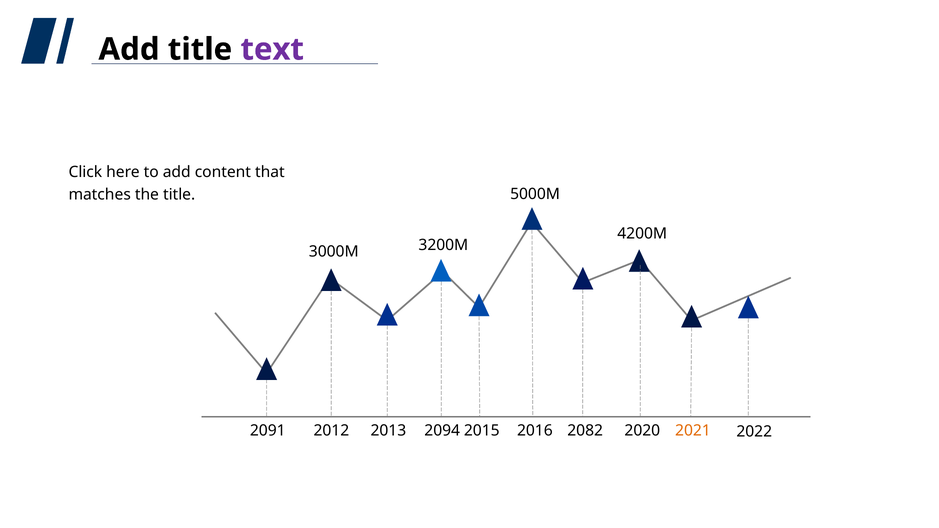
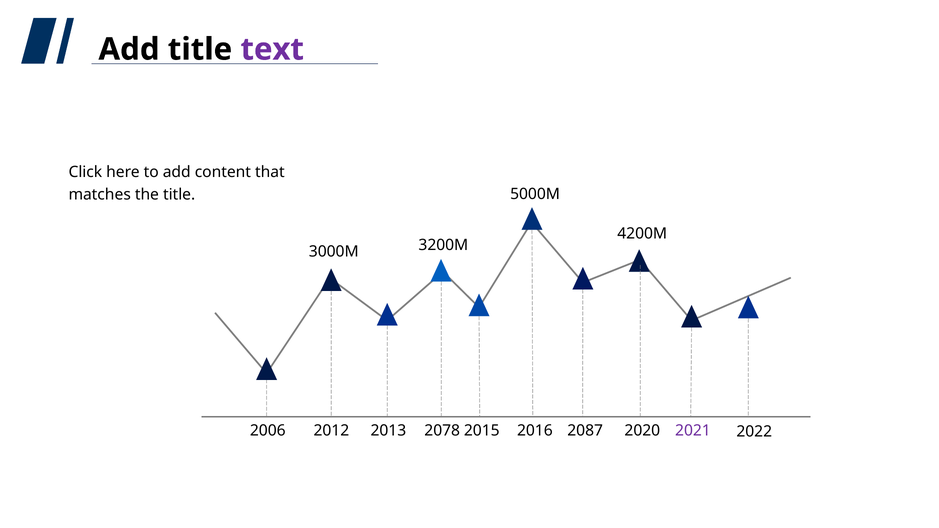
2091: 2091 -> 2006 (268, 431)
2094: 2094 -> 2078 (442, 431)
2082: 2082 -> 2087 (585, 431)
2021 colour: orange -> purple (693, 431)
